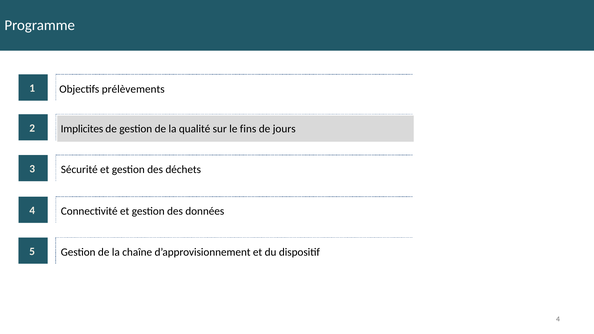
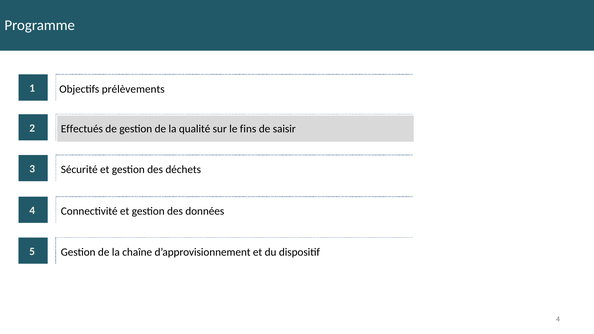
Implicites: Implicites -> Effectués (82, 129)
jours: jours -> saisir (284, 129)
